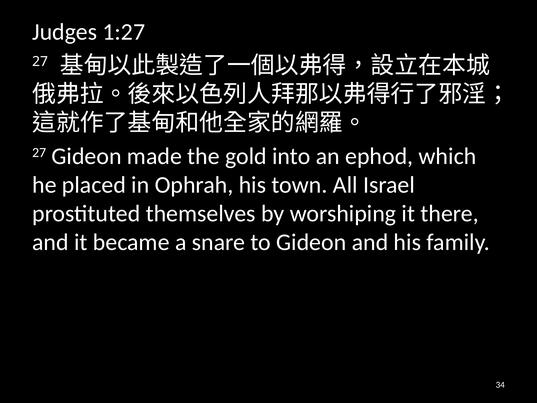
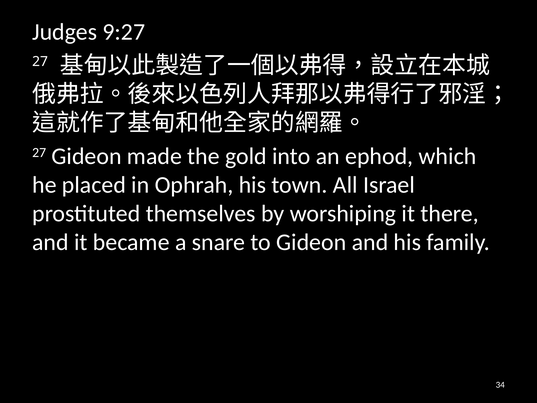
1:27: 1:27 -> 9:27 (124, 32)
